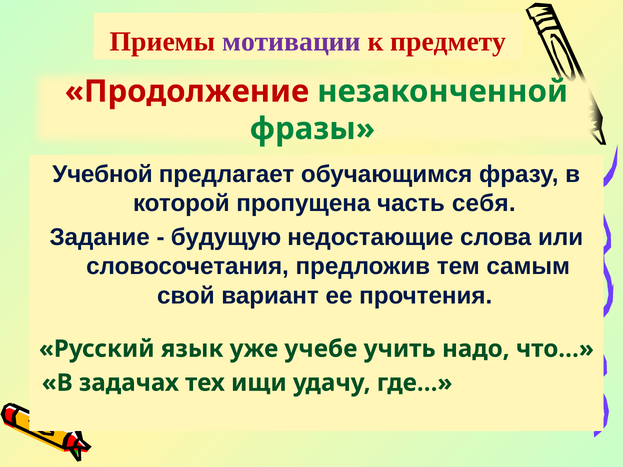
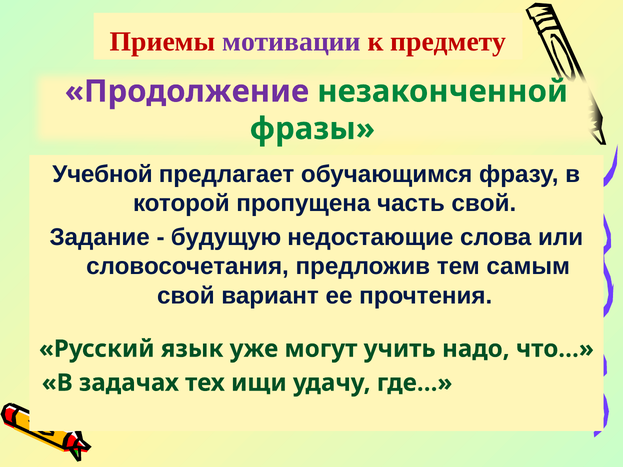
Продолжение colour: red -> purple (187, 91)
часть себя: себя -> свой (484, 204)
учебе: учебе -> могут (321, 349)
